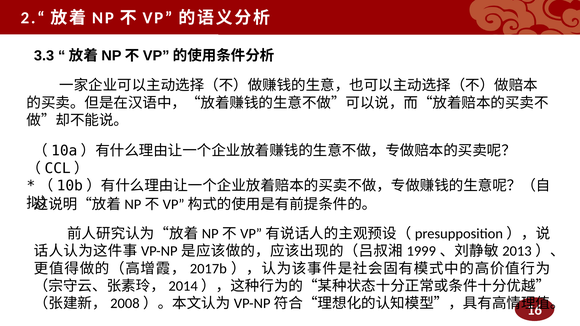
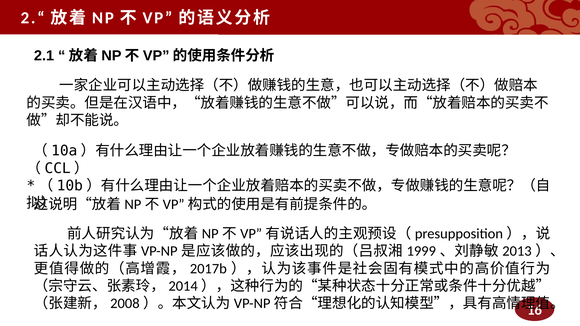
3.3: 3.3 -> 2.1 (44, 56)
